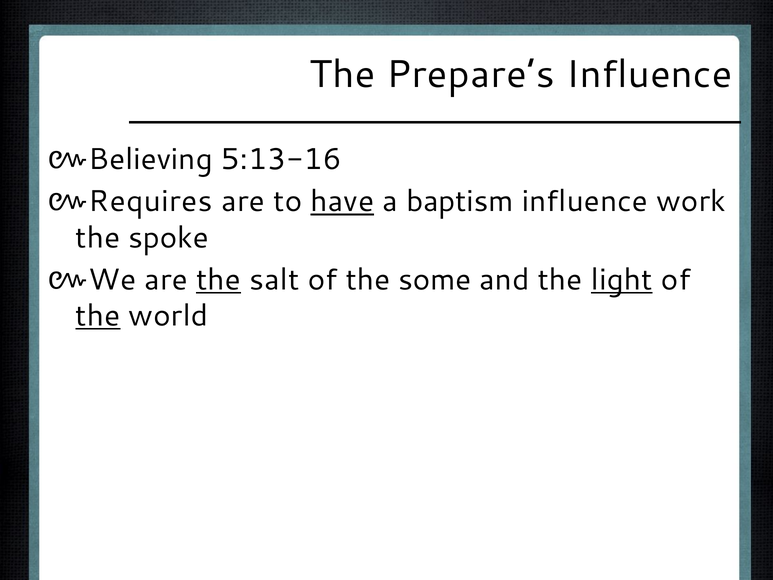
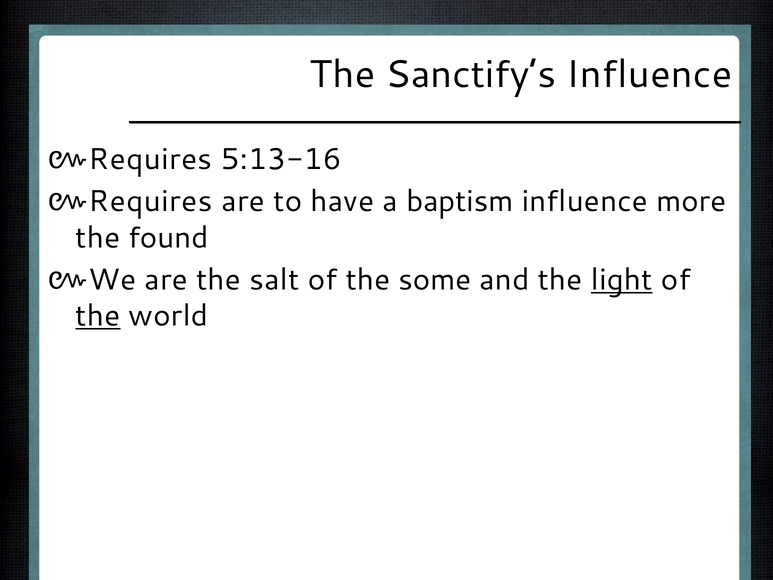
Prepare’s: Prepare’s -> Sanctify’s (471, 74)
Believing: Believing -> Requires (150, 159)
have underline: present -> none (342, 201)
work: work -> more (691, 201)
spoke: spoke -> found (169, 237)
the underline: present -> none (219, 280)
